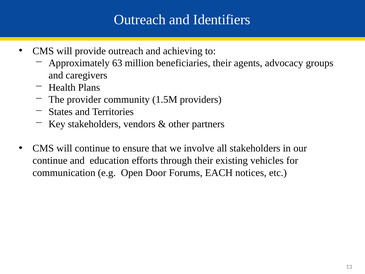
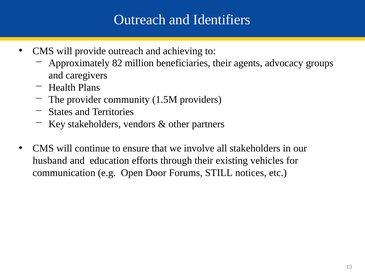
63: 63 -> 82 (117, 63)
continue: continue -> husband (50, 160)
EACH: EACH -> STILL (219, 173)
